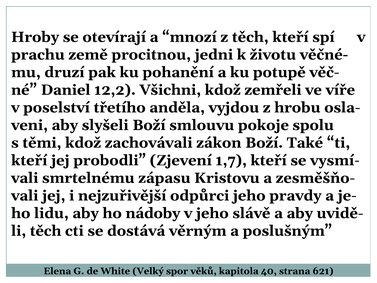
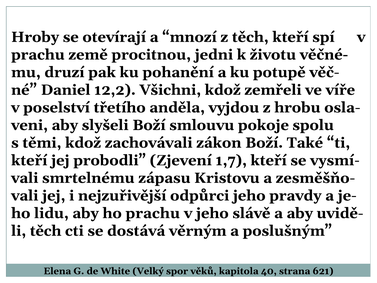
ho nádoby: nádoby -> prachu (153, 213)
